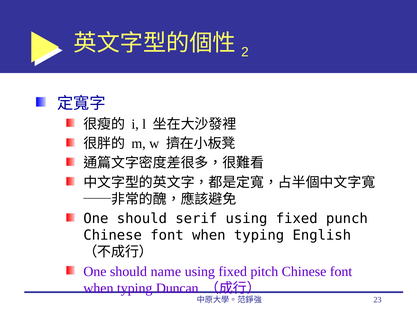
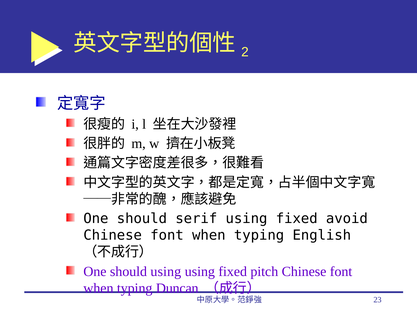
punch: punch -> avoid (347, 218)
should name: name -> using (166, 271)
